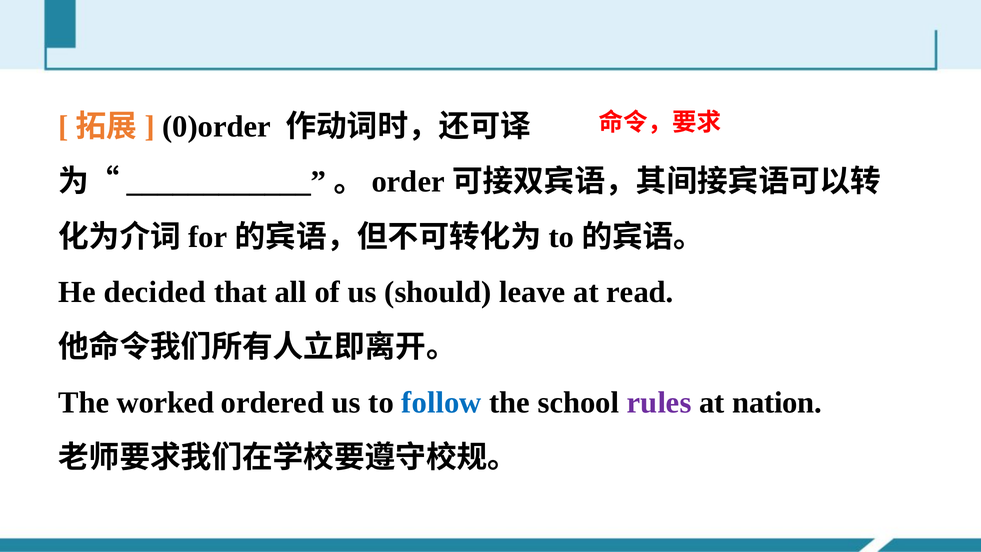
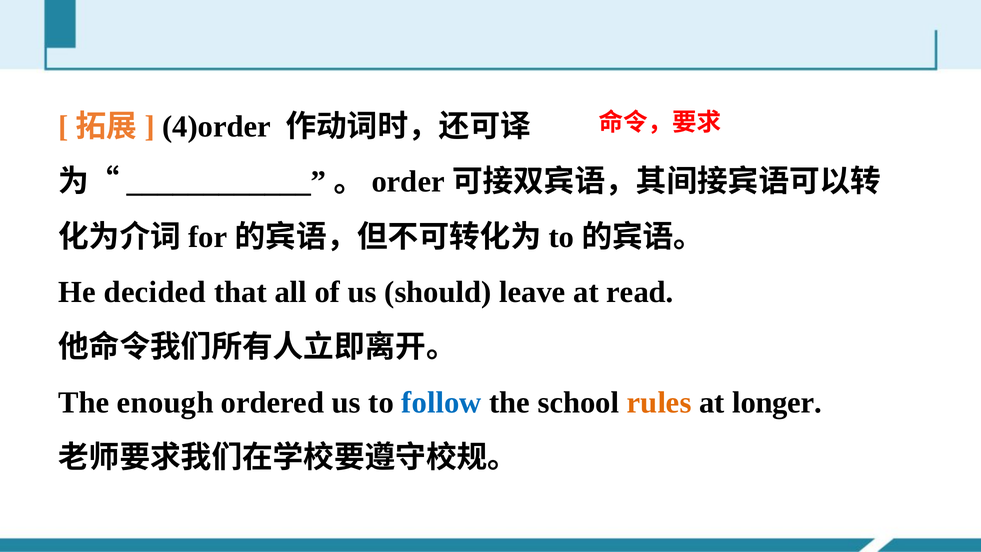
0)order: 0)order -> 4)order (217, 126)
worked: worked -> enough (165, 402)
rules colour: purple -> orange (659, 402)
nation: nation -> longer (777, 402)
